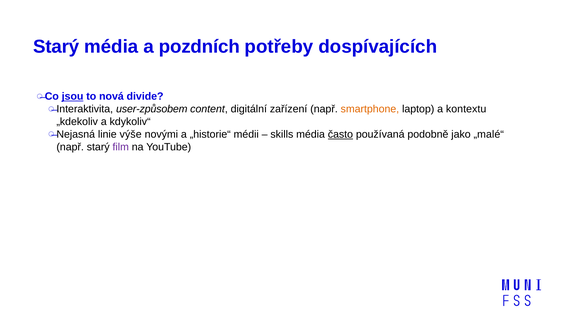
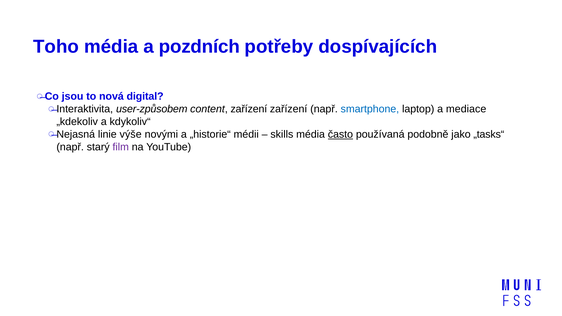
Starý: Starý -> Toho (56, 47)
jsou underline: present -> none (73, 97)
divide: divide -> digital (145, 97)
content digitální: digitální -> zařízení (249, 109)
smartphone colour: orange -> blue (370, 109)
kontextu: kontextu -> mediace (466, 109)
„malé“: „malé“ -> „tasks“ (489, 134)
